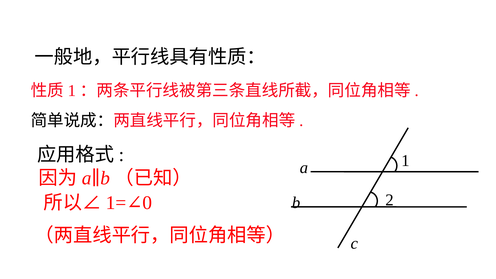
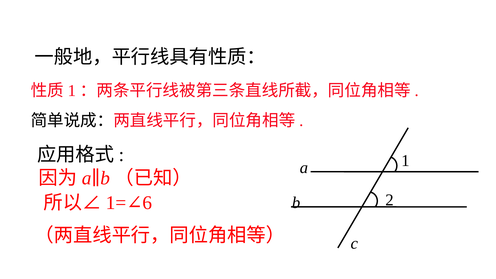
0: 0 -> 6 (147, 203)
